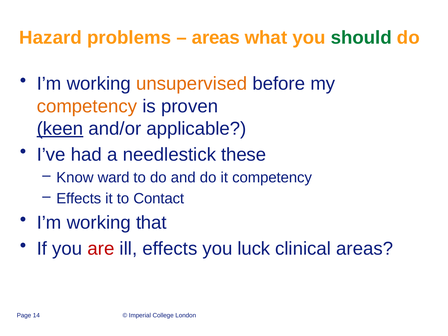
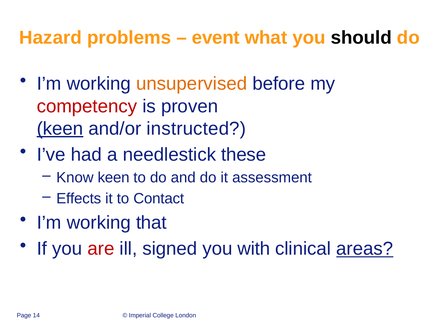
areas: areas -> event (216, 38)
should colour: green -> black (361, 38)
competency colour: orange -> red (87, 106)
applicable: applicable -> instructed (196, 129)
Know ward: ward -> keen (114, 178)
it competency: competency -> assessment (272, 178)
ill effects: effects -> signed (170, 249)
luck: luck -> with (254, 249)
areas underline: none -> present (365, 249)
